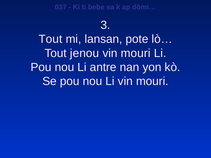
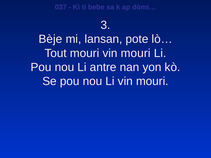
Tout: Tout -> Bèje (50, 39)
Tout jenou: jenou -> mouri (85, 53)
